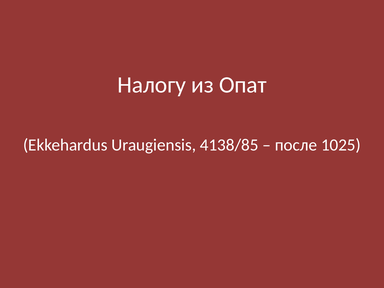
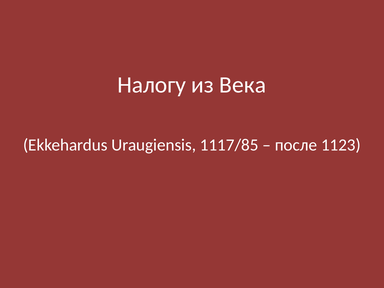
Опат: Опат -> Века (243, 85)
4138/85: 4138/85 -> 1117/85 (229, 145)
1025: 1025 -> 1123 (341, 145)
